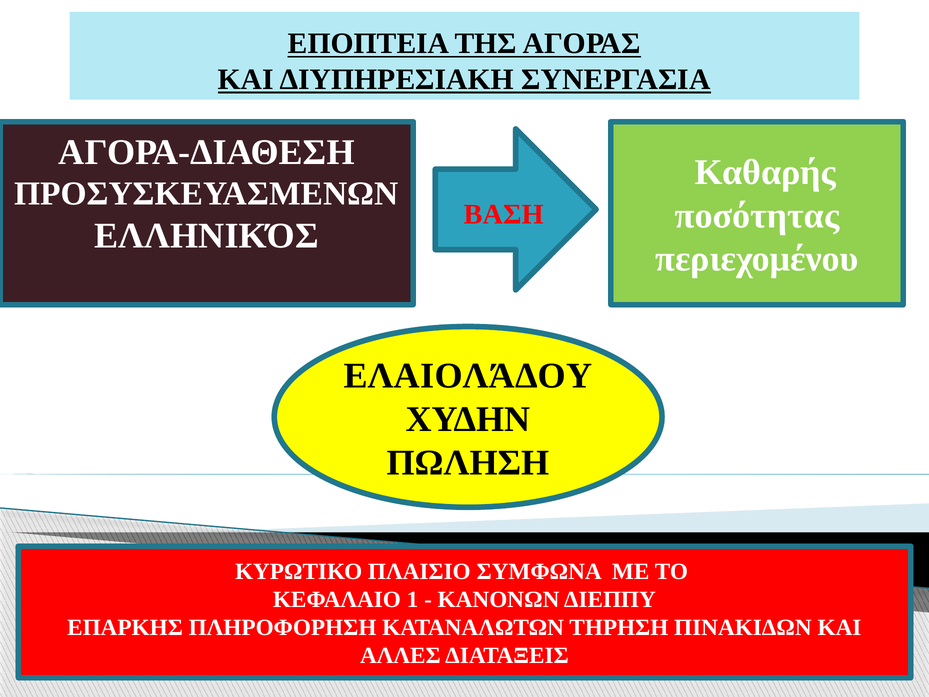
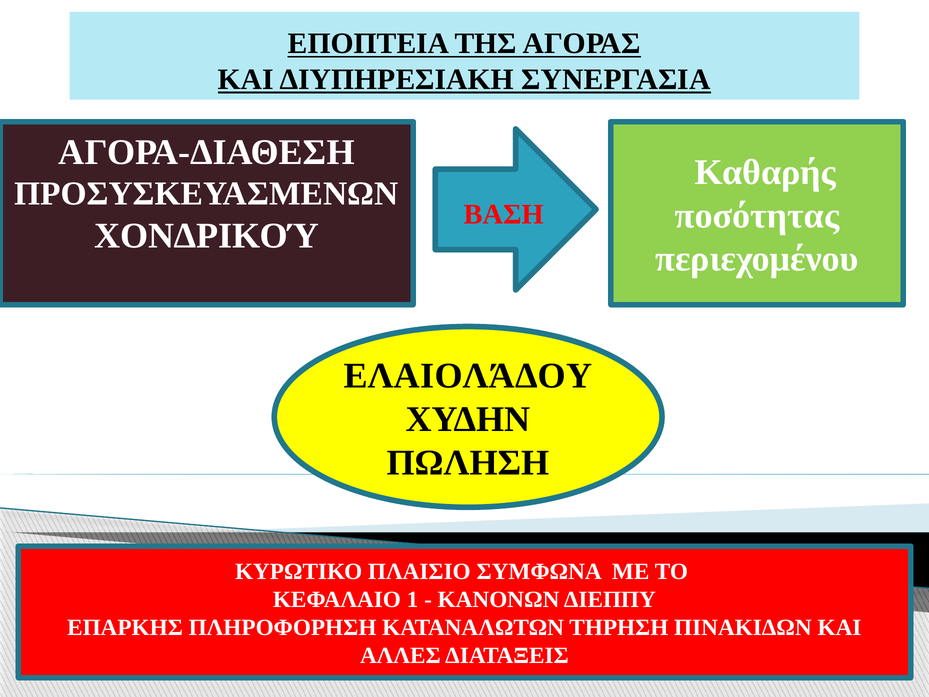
ΕΛΛΗΝΙΚΌΣ: ΕΛΛΗΝΙΚΌΣ -> ΧΟΝΔΡΙΚΟΎ (207, 236)
